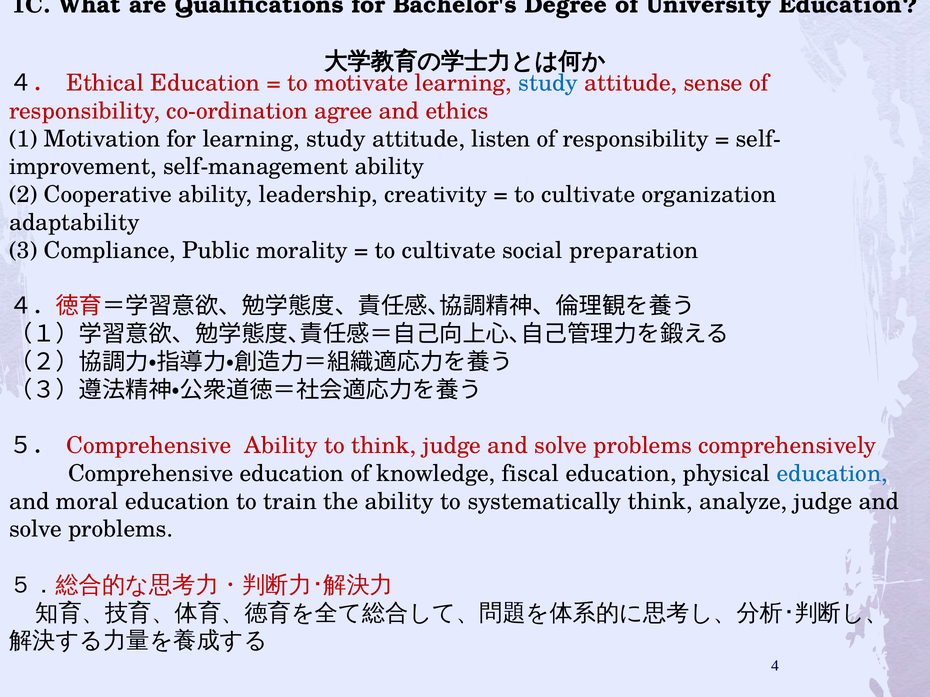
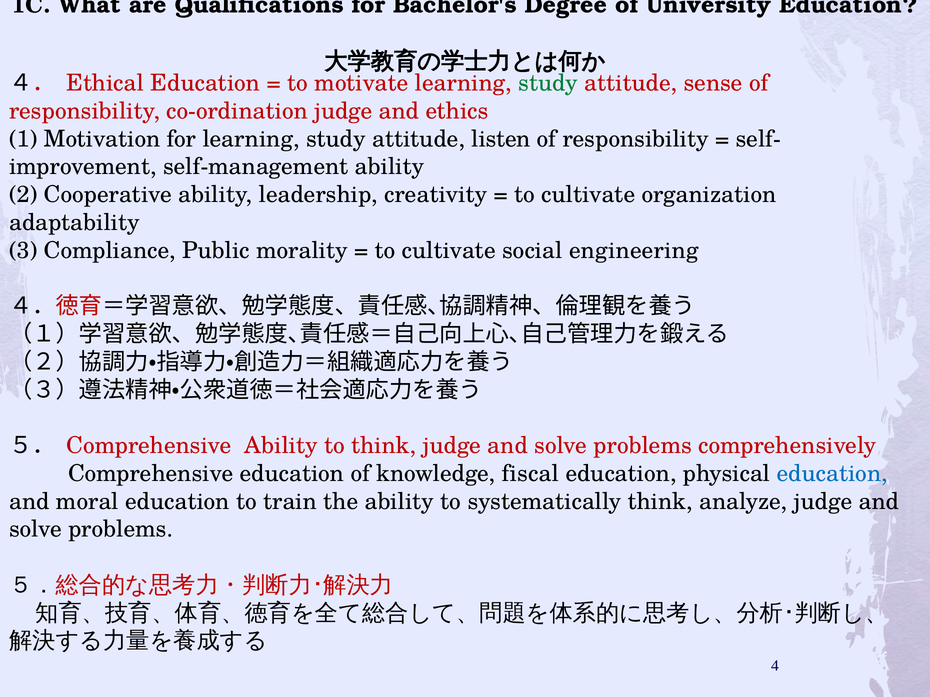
study colour: blue -> green (548, 83)
co-ordination agree: agree -> judge (343, 111)
preparation: preparation -> engineering (634, 251)
